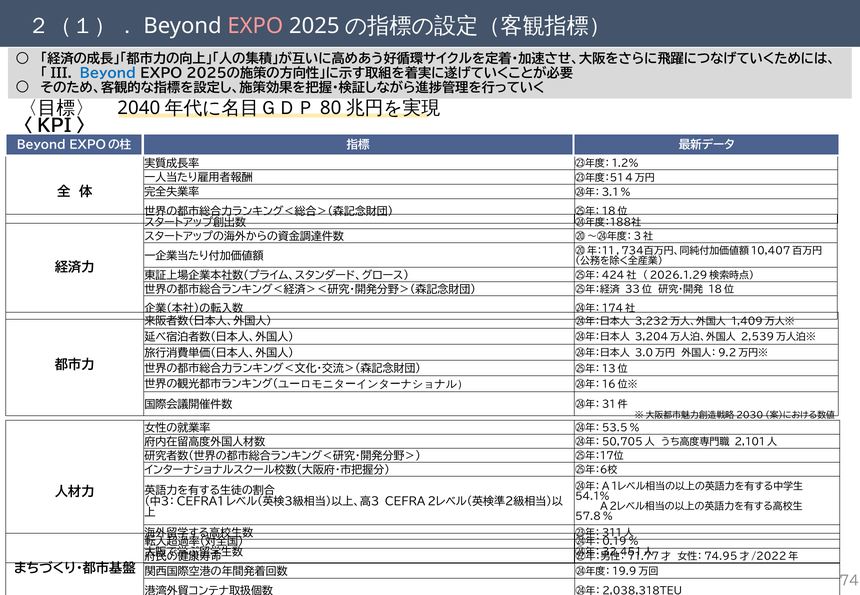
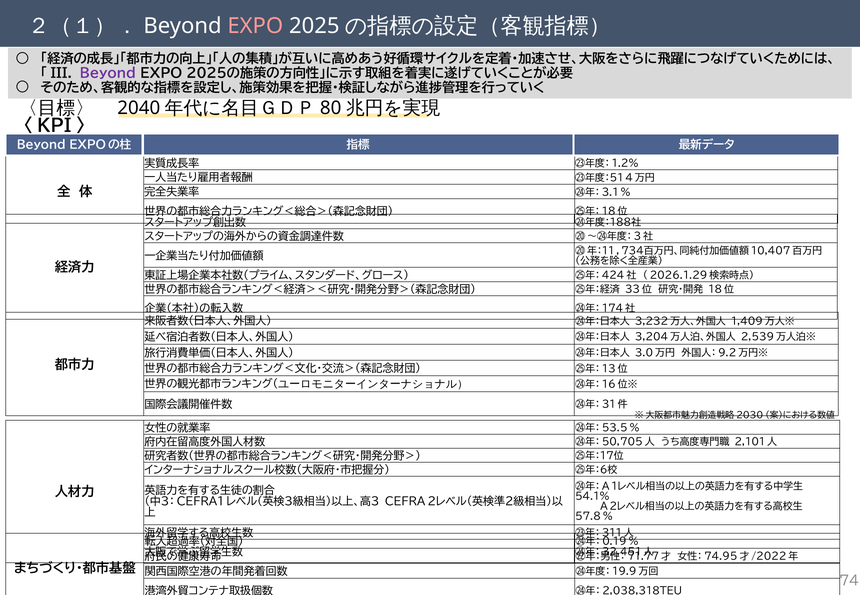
Ｂｅｙｏｎｄ colour: blue -> purple (108, 73)
